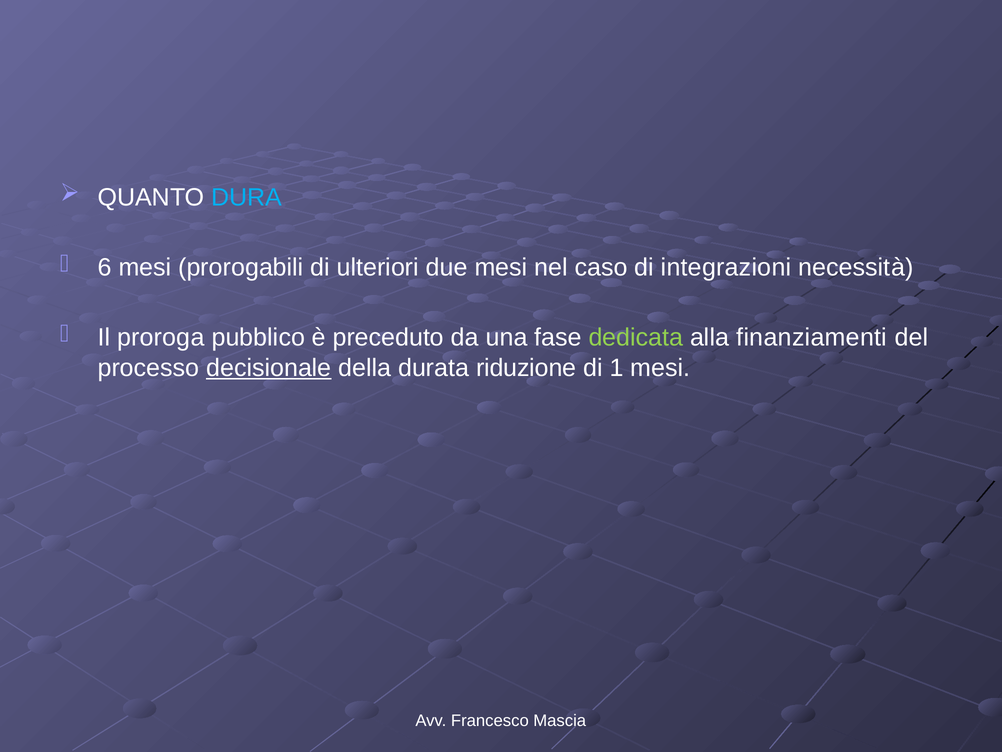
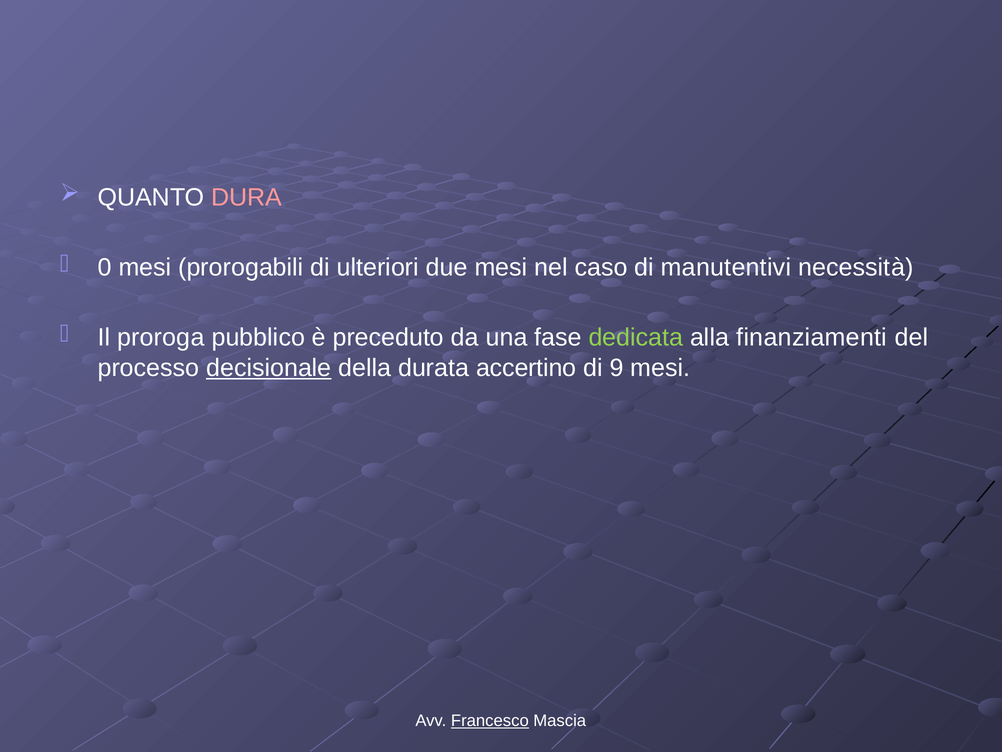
DURA colour: light blue -> pink (247, 197)
6: 6 -> 0 (105, 267)
integrazioni: integrazioni -> manutentivi (726, 267)
riduzione: riduzione -> accertino (526, 367)
1: 1 -> 9 (616, 367)
Francesco underline: none -> present (490, 720)
